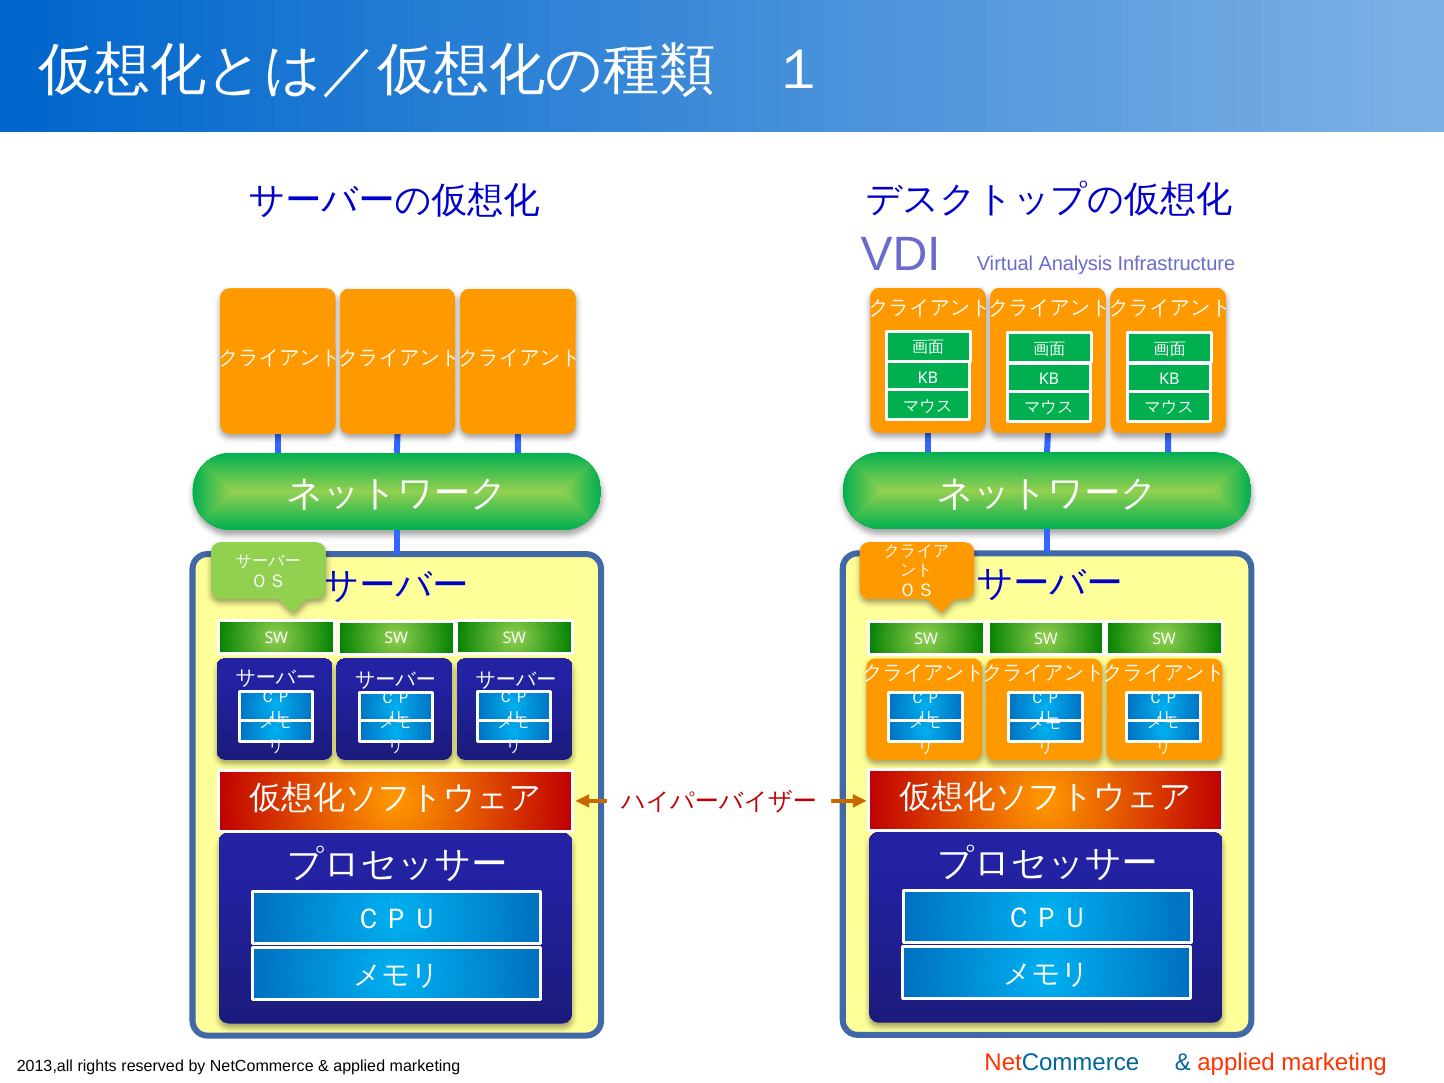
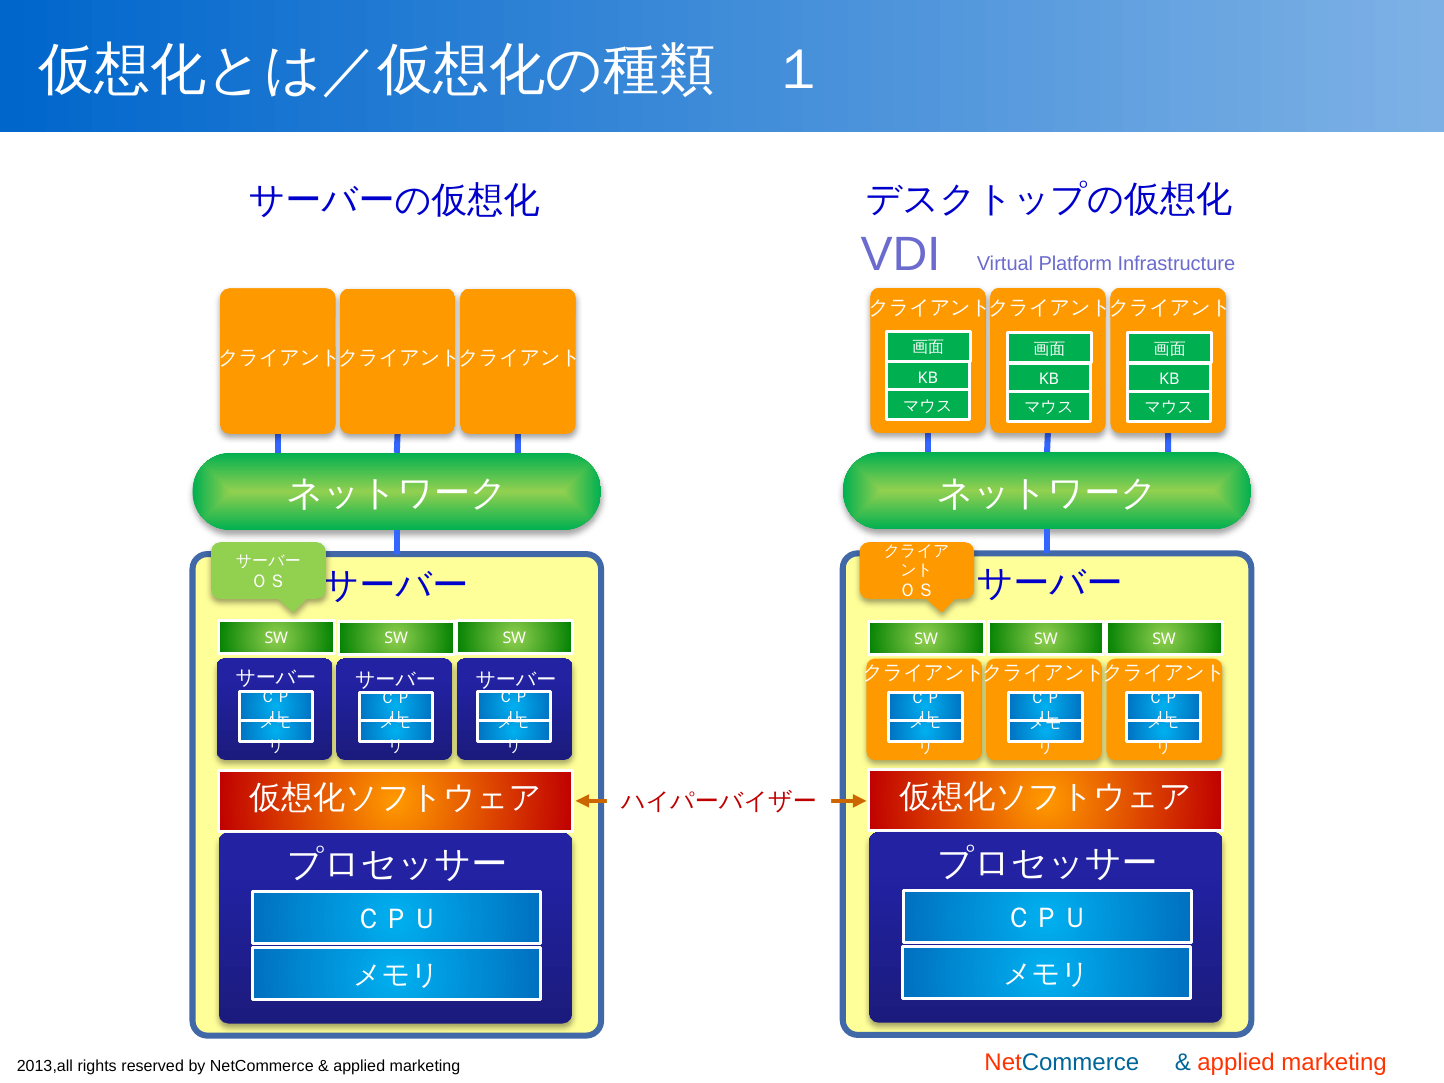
Analysis: Analysis -> Platform (1075, 264)
